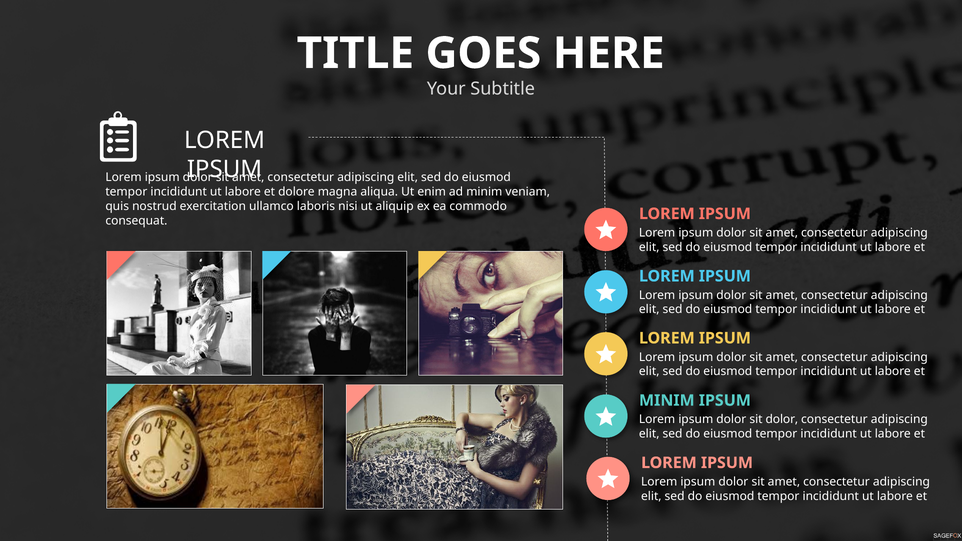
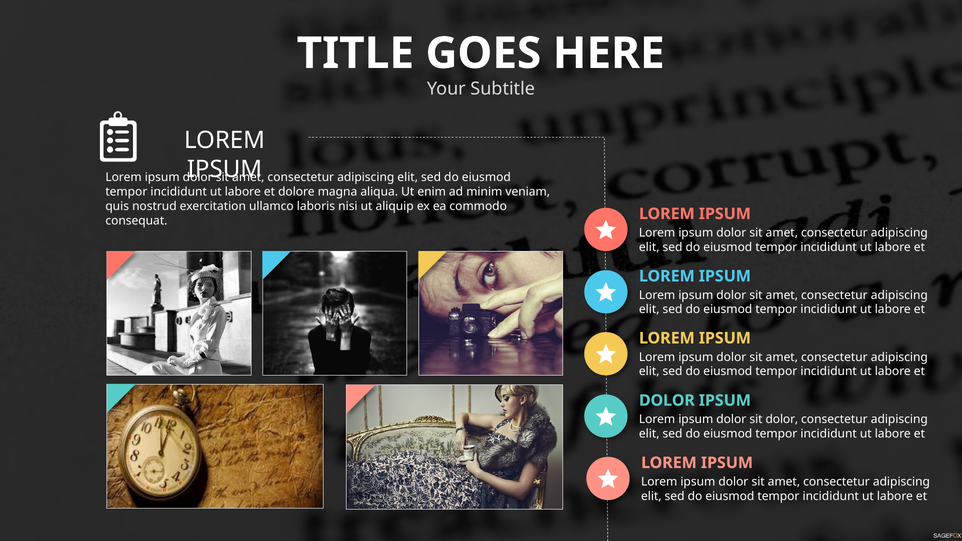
MINIM: MINIM -> DOLOR (667, 401)
